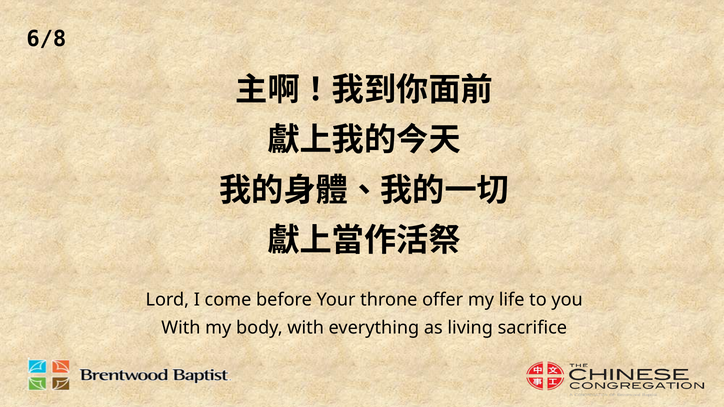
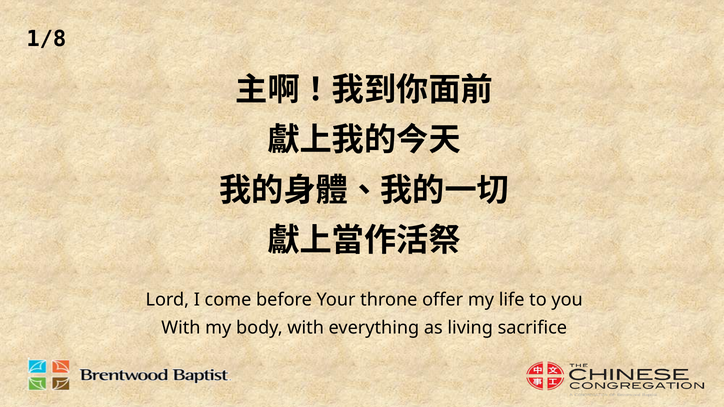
6/8: 6/8 -> 1/8 (46, 39)
